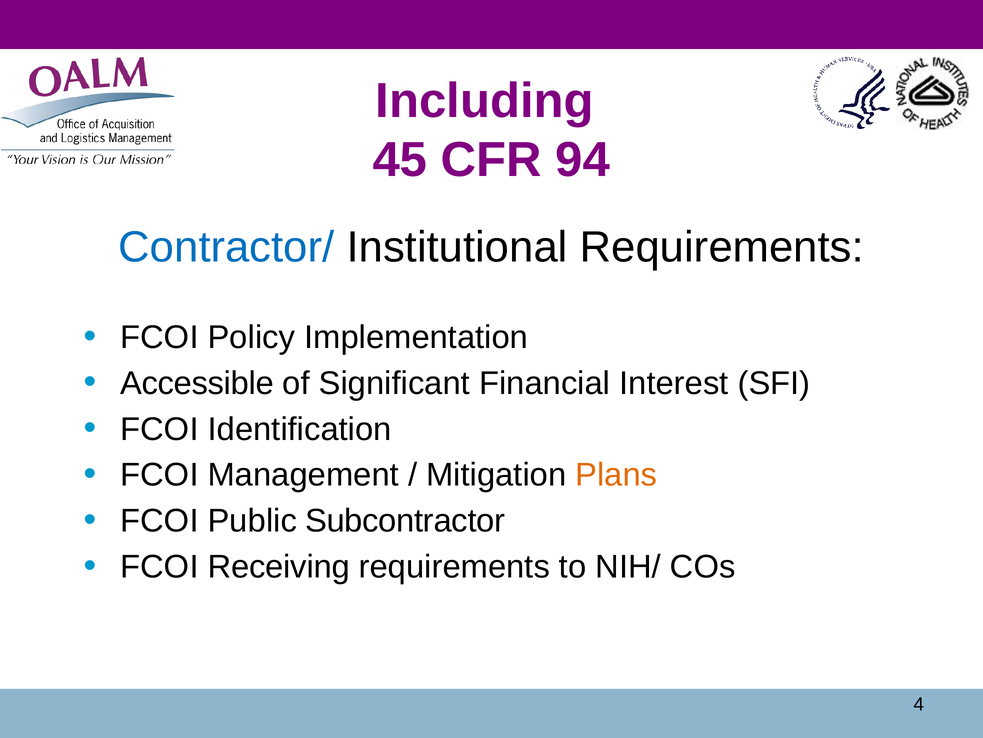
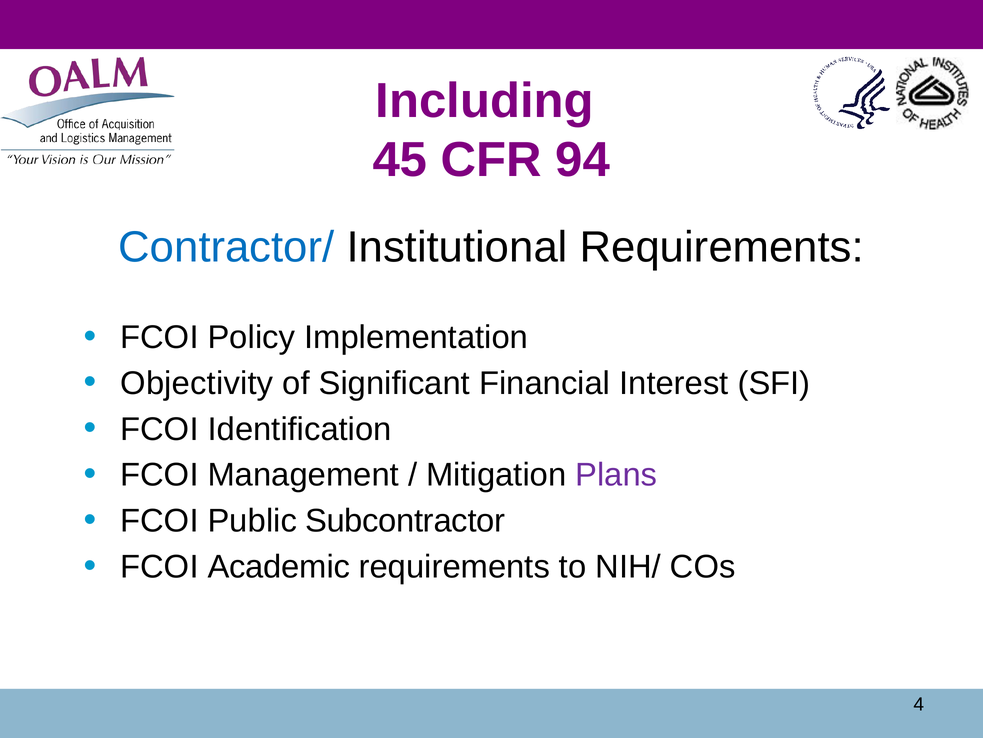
Accessible: Accessible -> Objectivity (197, 383)
Plans colour: orange -> purple (616, 475)
Receiving: Receiving -> Academic (279, 566)
